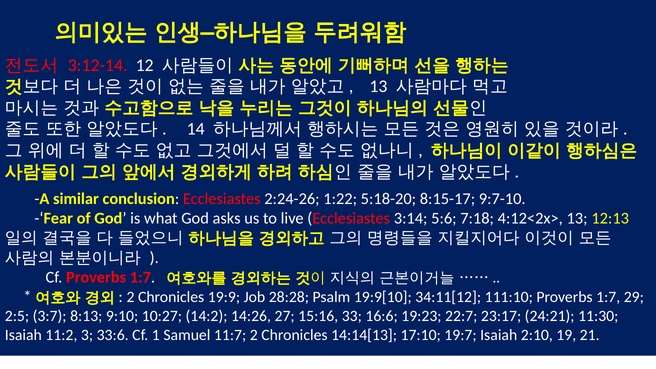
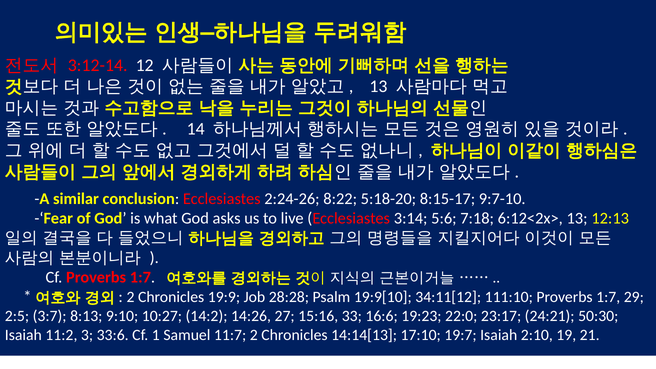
1:22: 1:22 -> 8:22 (340, 199)
4:12<2x>: 4:12<2x> -> 6:12<2x> (530, 218)
22:7: 22:7 -> 22:0 (461, 316)
11:30: 11:30 -> 50:30 (598, 316)
